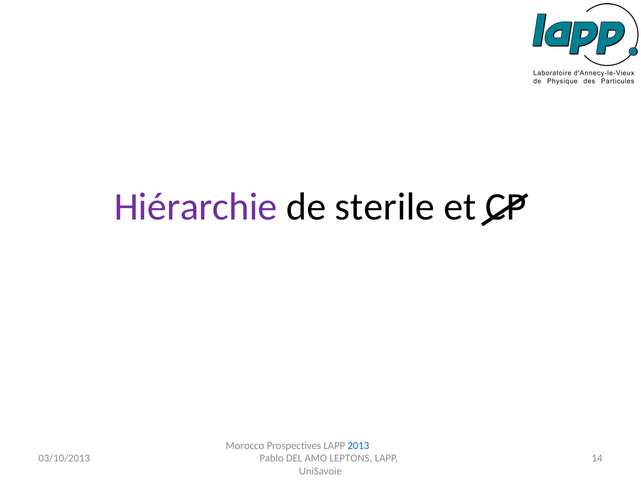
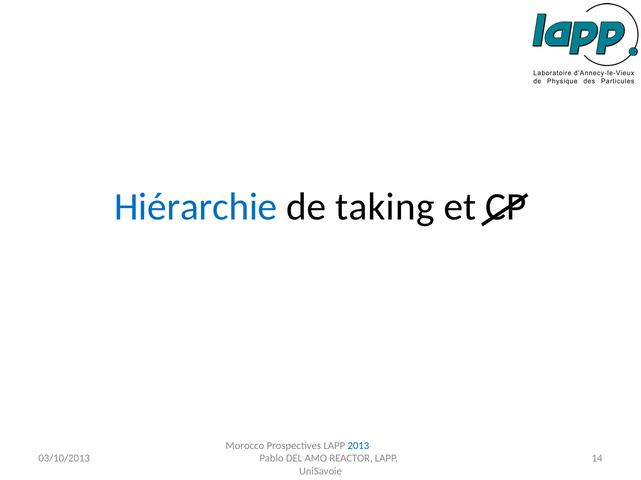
Hiérarchie colour: purple -> blue (196, 207)
sterile: sterile -> taking (385, 207)
LEPTONS: LEPTONS -> REACTOR (351, 459)
